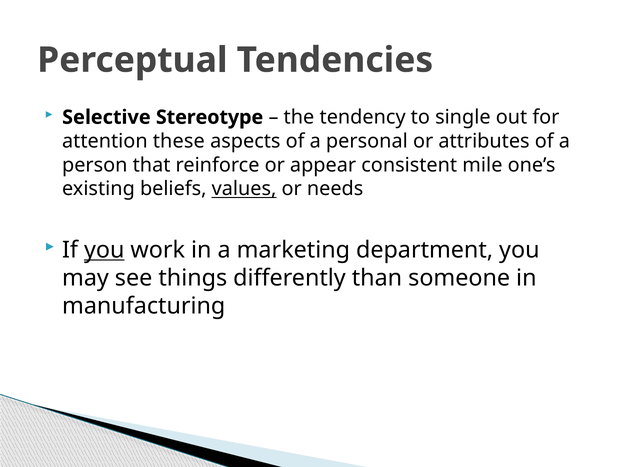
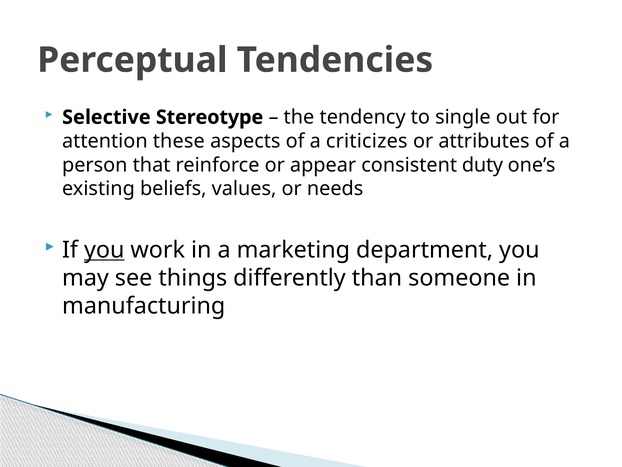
personal: personal -> criticizes (367, 141)
mile: mile -> duty (483, 165)
values underline: present -> none (244, 189)
